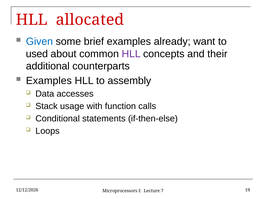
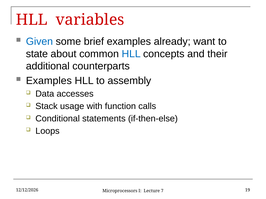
allocated: allocated -> variables (90, 20)
used: used -> state (37, 54)
HLL colour: purple -> blue (131, 54)
